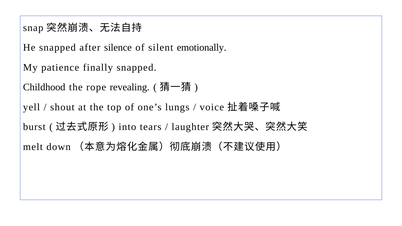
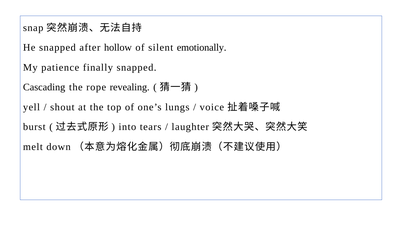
silence: silence -> hollow (118, 48)
Childhood: Childhood -> Cascading (44, 87)
